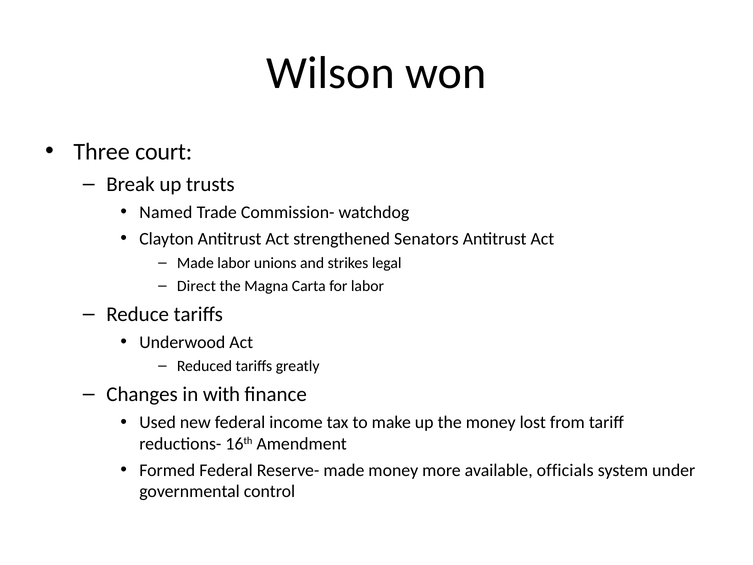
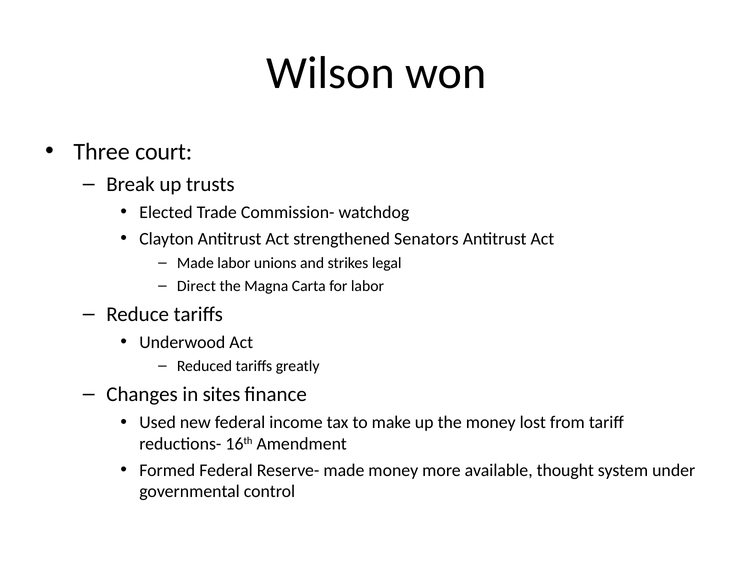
Named: Named -> Elected (166, 212)
with: with -> sites (221, 394)
officials: officials -> thought (565, 470)
